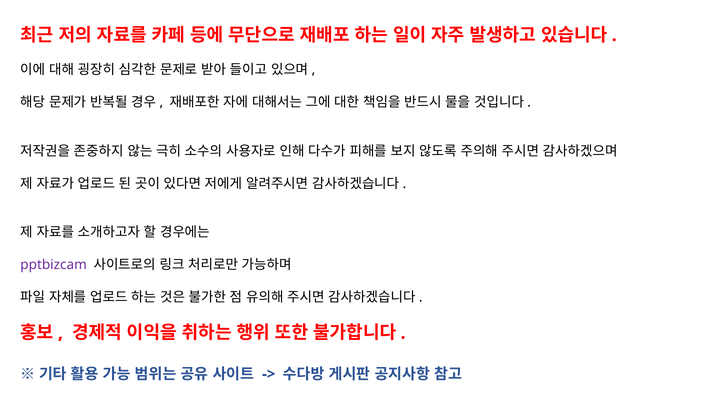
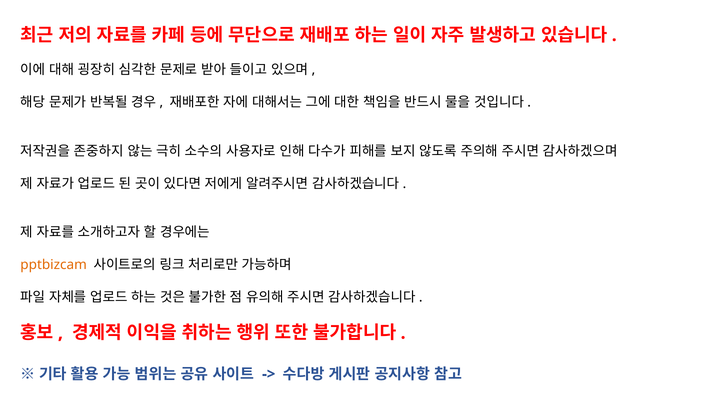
pptbizcam colour: purple -> orange (54, 265)
